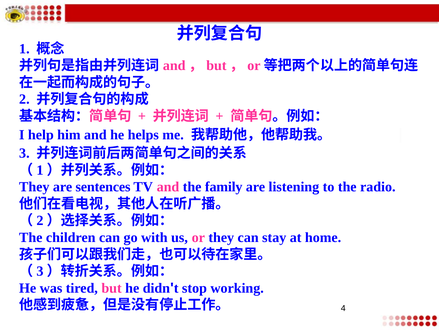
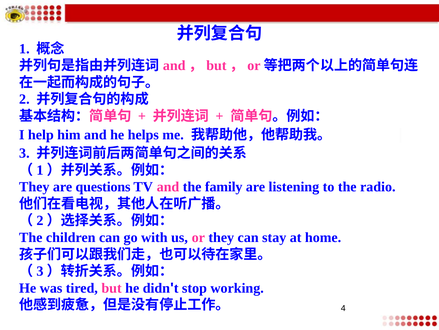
sentences: sentences -> questions (103, 187)
